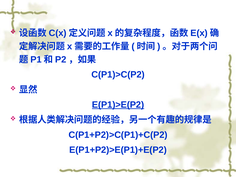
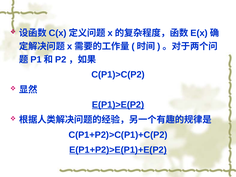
E(P1+P2)>E(P1)+E(P2 underline: none -> present (118, 150)
